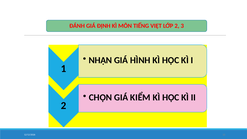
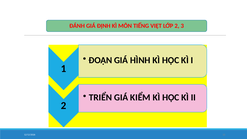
NHẬN: NHẬN -> ĐOẠN (100, 60)
CHỌN: CHỌN -> TRIỂN (100, 97)
